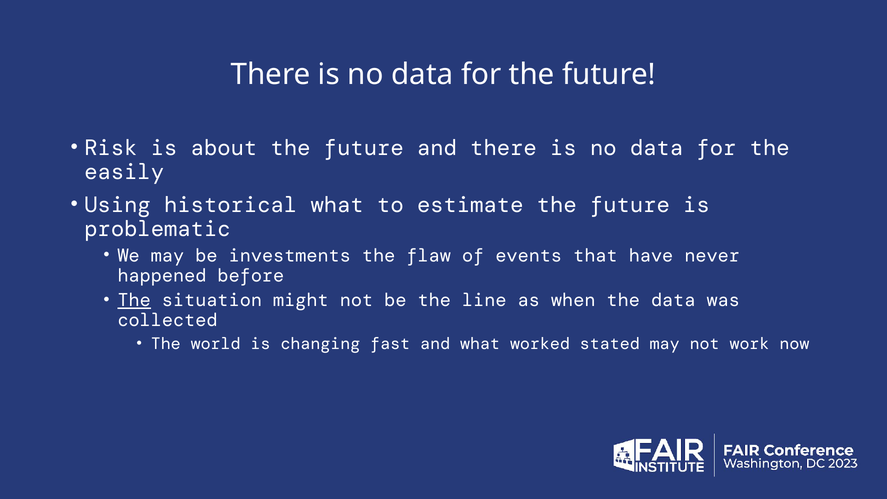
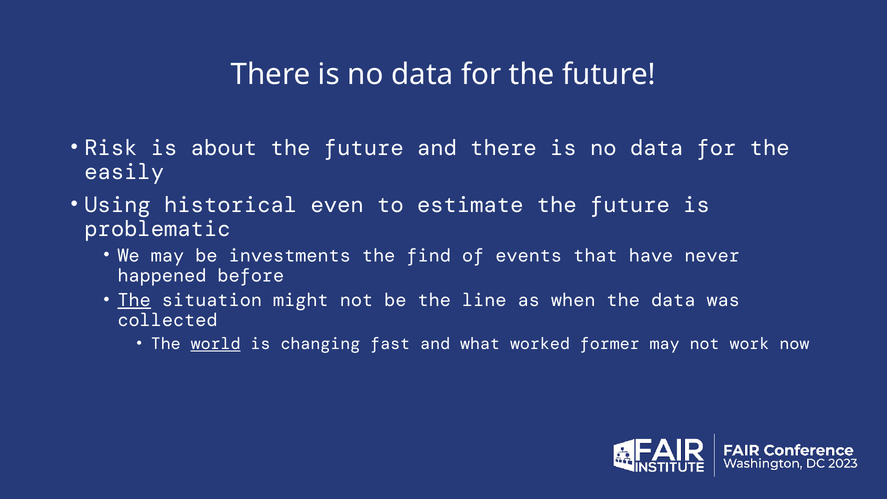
historical what: what -> even (337, 205)
flaw: flaw -> find (429, 256)
world underline: none -> present (216, 344)
stated: stated -> former (610, 344)
